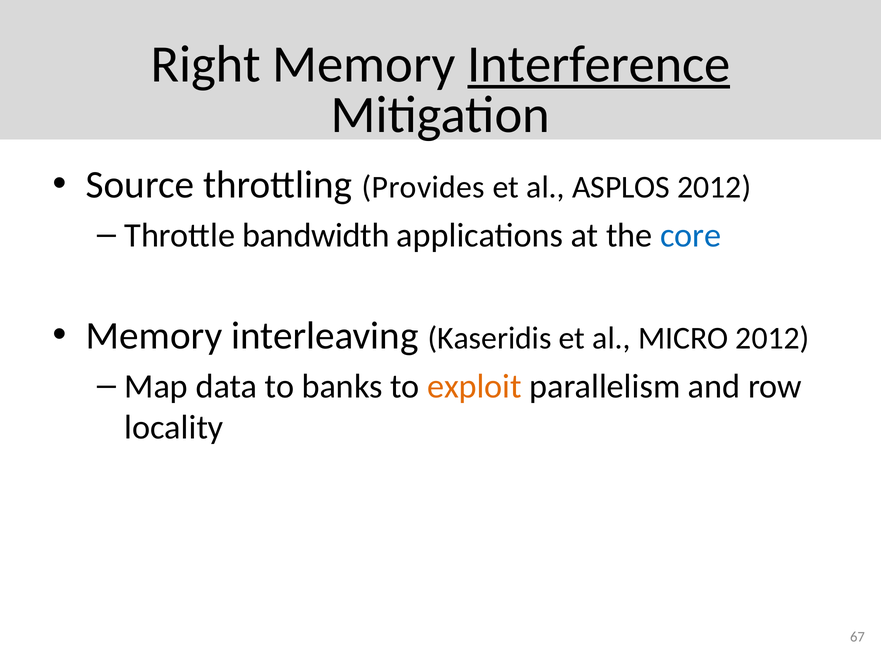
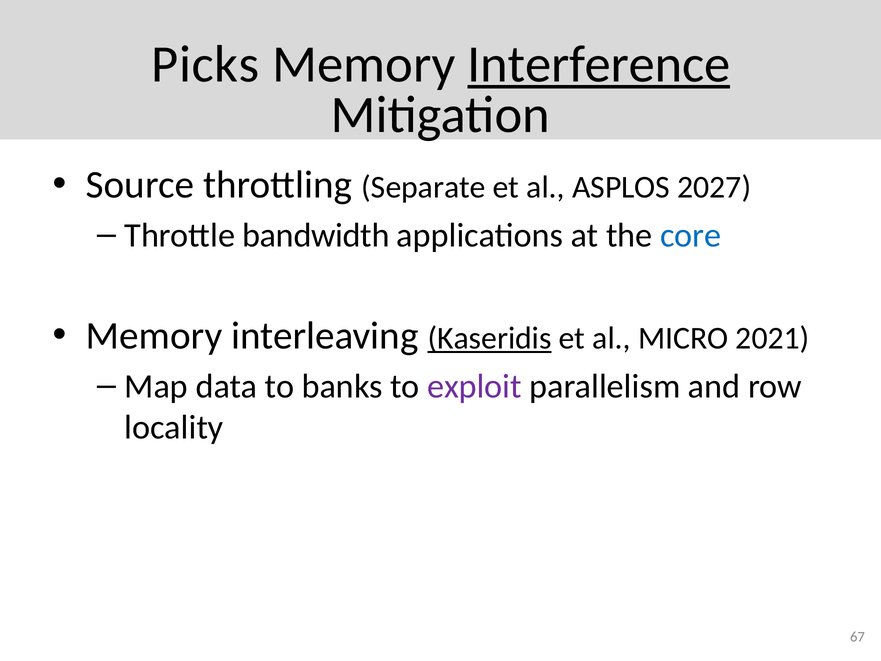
Right: Right -> Picks (205, 64)
Provides: Provides -> Separate (424, 187)
ASPLOS 2012: 2012 -> 2027 (714, 187)
Kaseridis underline: none -> present (490, 338)
MICRO 2012: 2012 -> 2021 (772, 338)
exploit colour: orange -> purple (474, 386)
